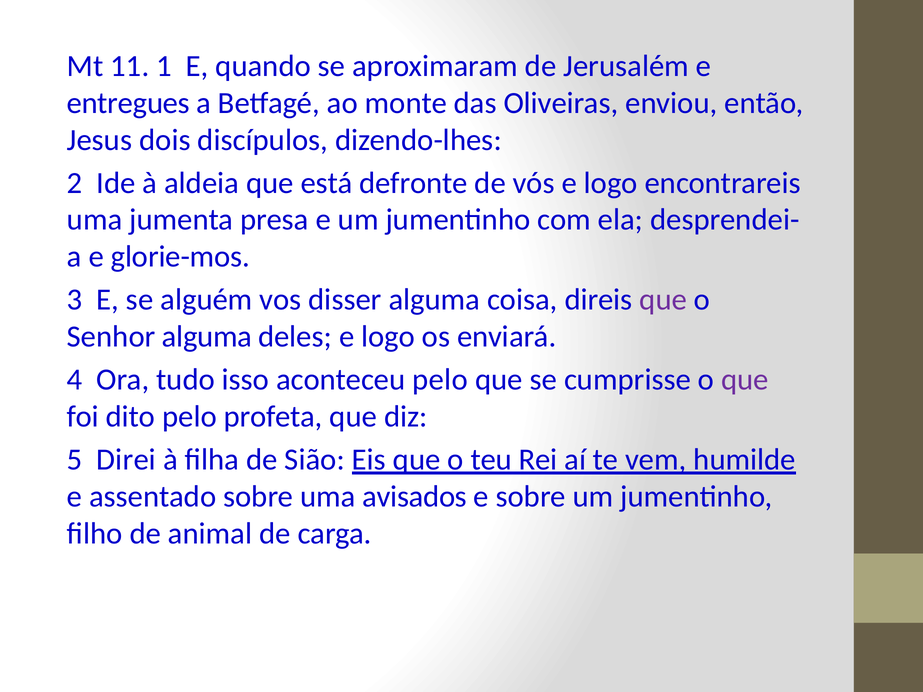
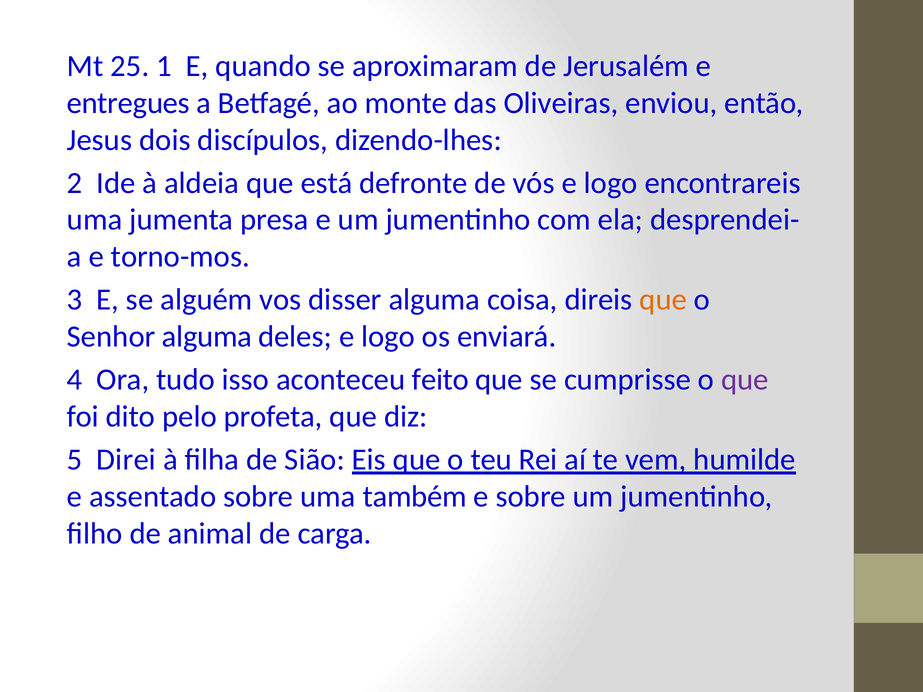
11: 11 -> 25 (130, 66)
glorie-mos: glorie-mos -> torno-mos (180, 257)
que colour: purple -> orange (663, 300)
aconteceu pelo: pelo -> feito (440, 380)
avisados: avisados -> também (415, 497)
